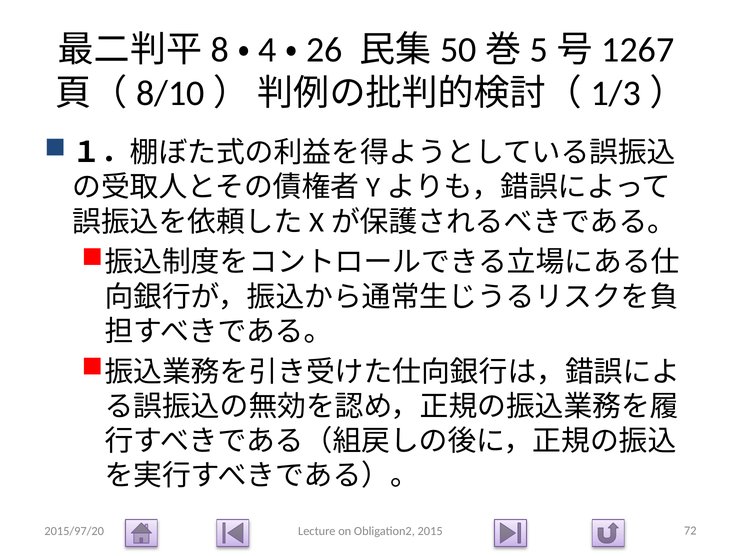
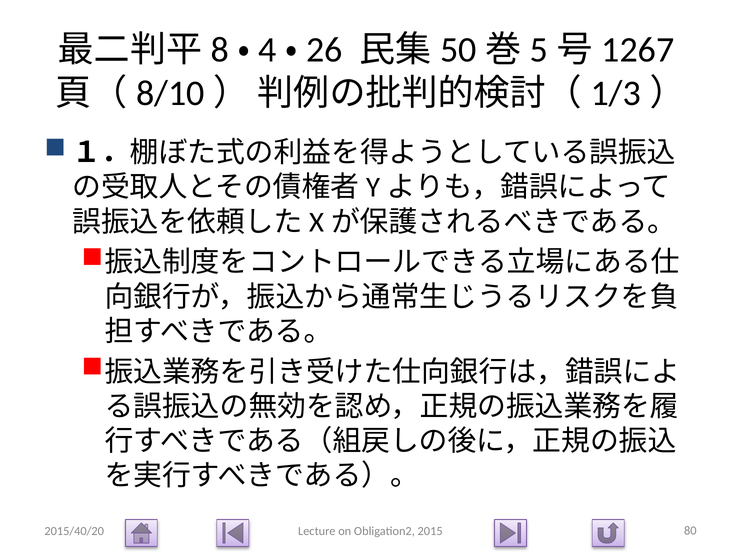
2015/97/20: 2015/97/20 -> 2015/40/20 (74, 531)
72: 72 -> 80 (690, 531)
